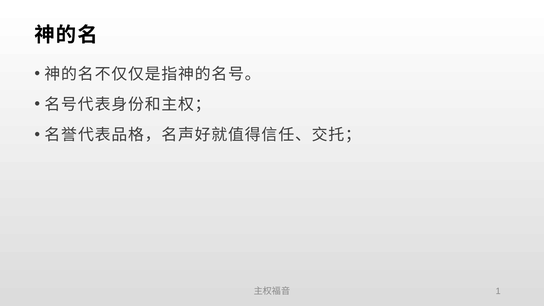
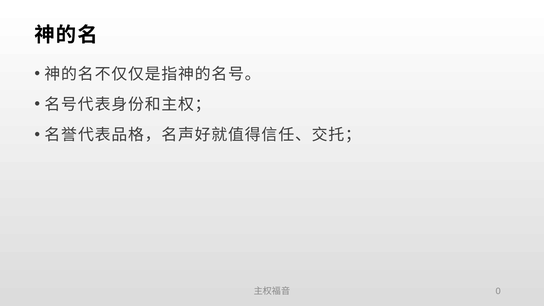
1: 1 -> 0 (498, 291)
